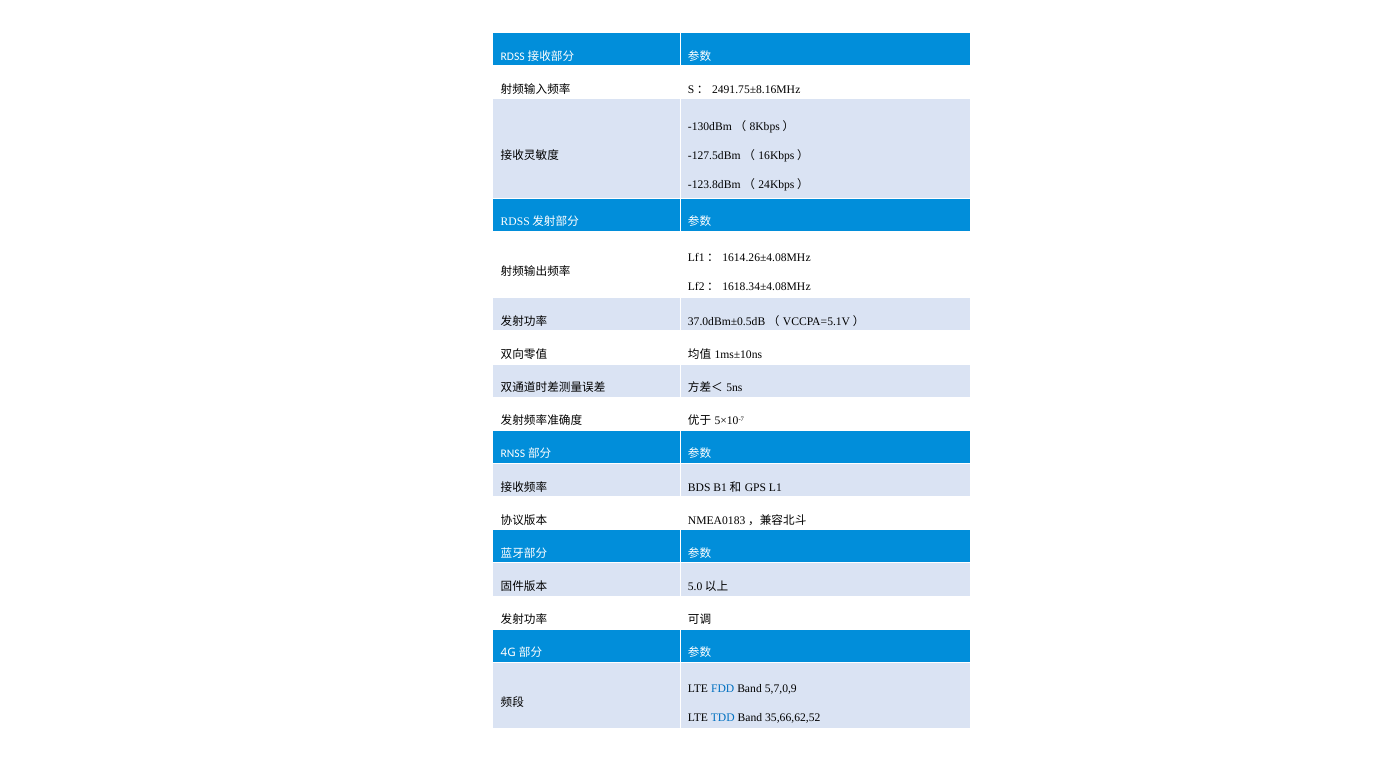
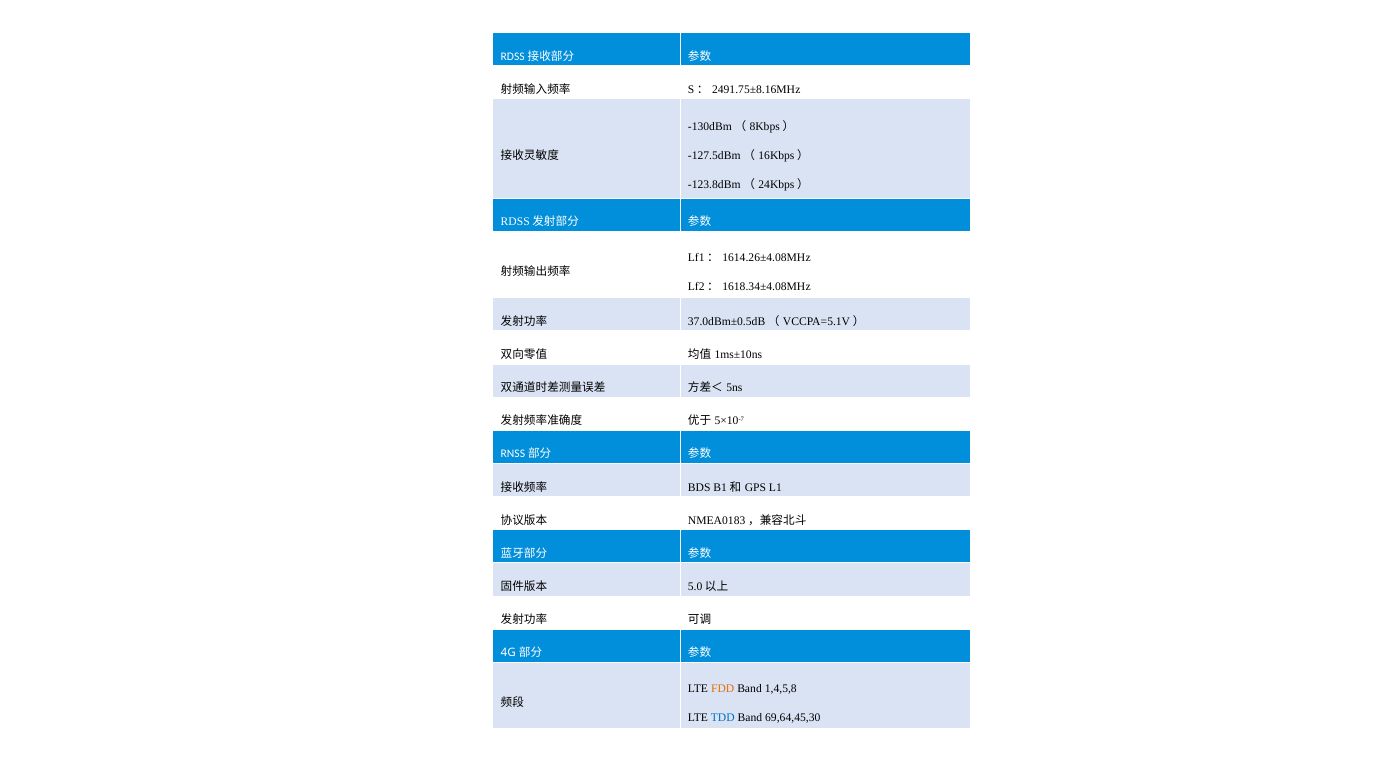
FDD colour: blue -> orange (723, 689)
5,7,0,9: 5,7,0,9 -> 1,4,5,8 (781, 689)
35,66,62,52: 35,66,62,52 -> 69,64,45,30 (793, 718)
